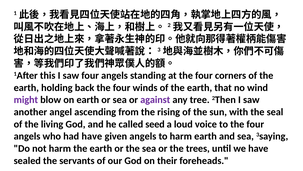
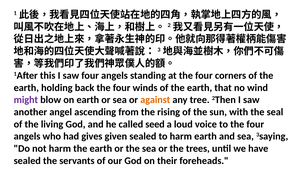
against colour: purple -> orange (155, 100)
had have: have -> gives (92, 136)
given angels: angels -> sealed (143, 136)
